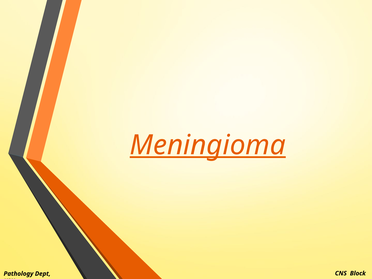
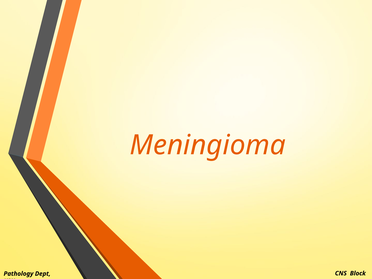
Meningioma underline: present -> none (208, 145)
